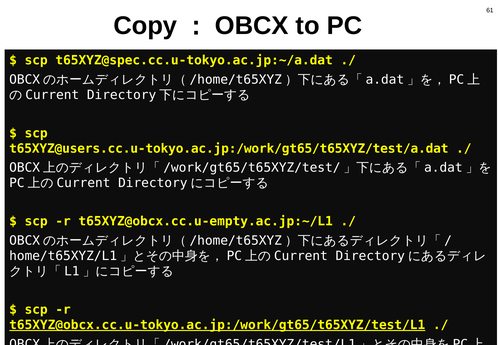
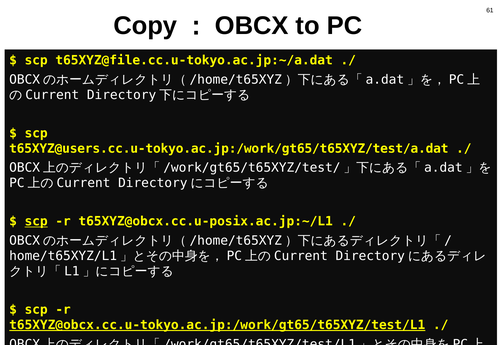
t65XYZ@spec.cc.u-tokyo.ac.jp:~/a.dat: t65XYZ@spec.cc.u-tokyo.ac.jp:~/a.dat -> t65XYZ@file.cc.u-tokyo.ac.jp:~/a.dat (194, 60)
scp underline: none -> present (36, 221)
t65XYZ@obcx.cc.u-empty.ac.jp:~/L1: t65XYZ@obcx.cc.u-empty.ac.jp:~/L1 -> t65XYZ@obcx.cc.u-posix.ac.jp:~/L1 (206, 221)
